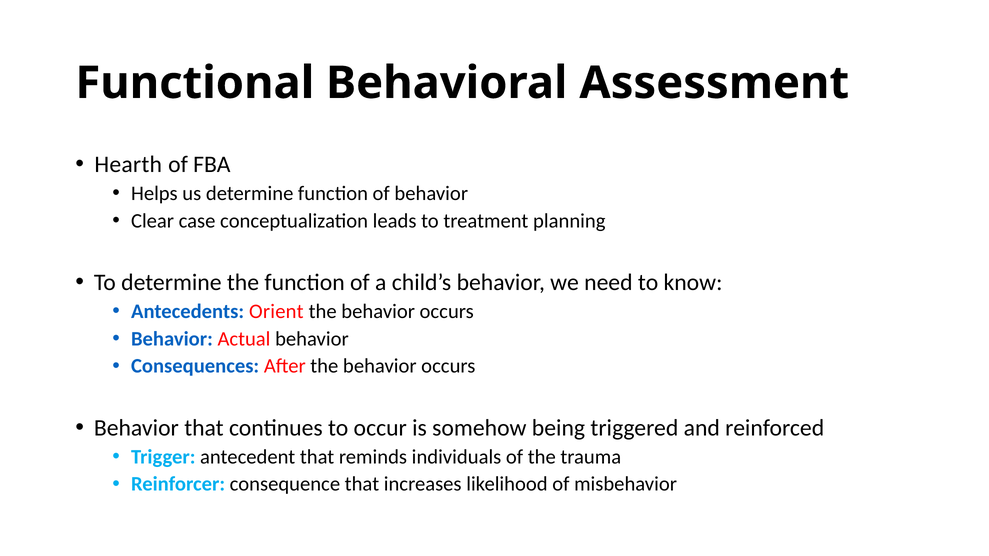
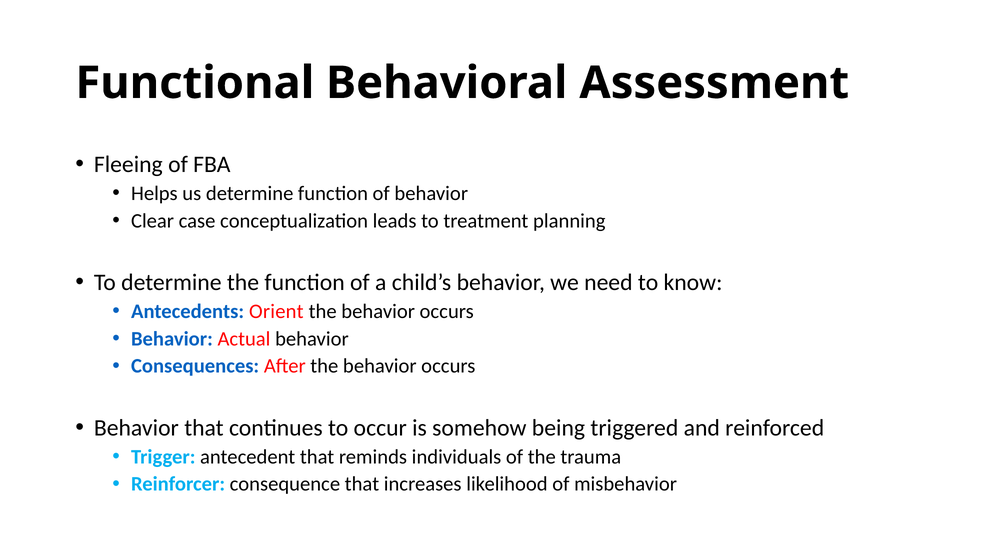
Hearth: Hearth -> Fleeing (128, 164)
